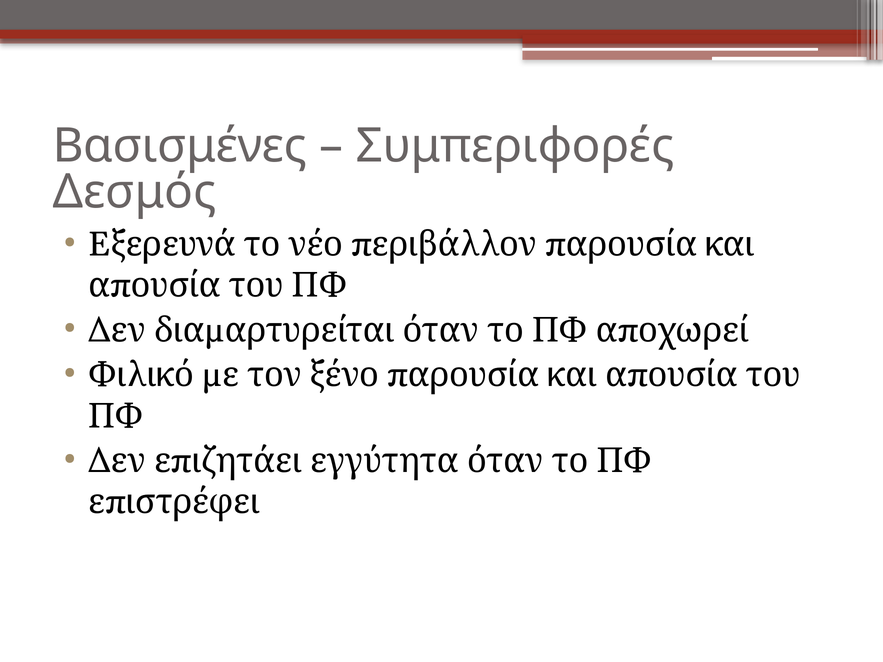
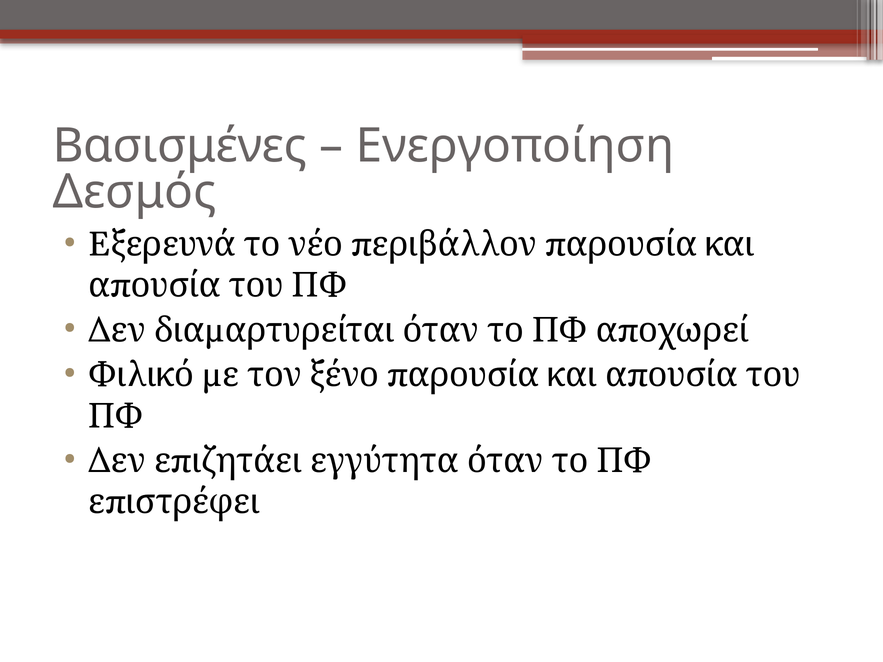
Συμπεριφορές: Συμπεριφορές -> Ενεργοποίηση (515, 146)
